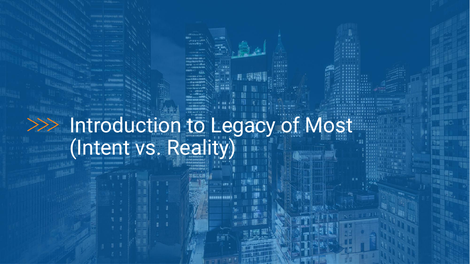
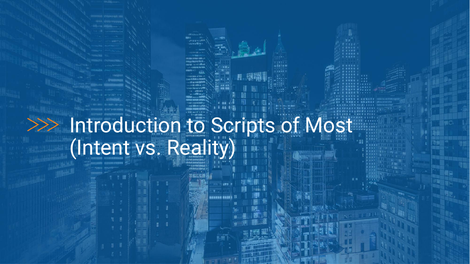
Legacy: Legacy -> Scripts (243, 126)
